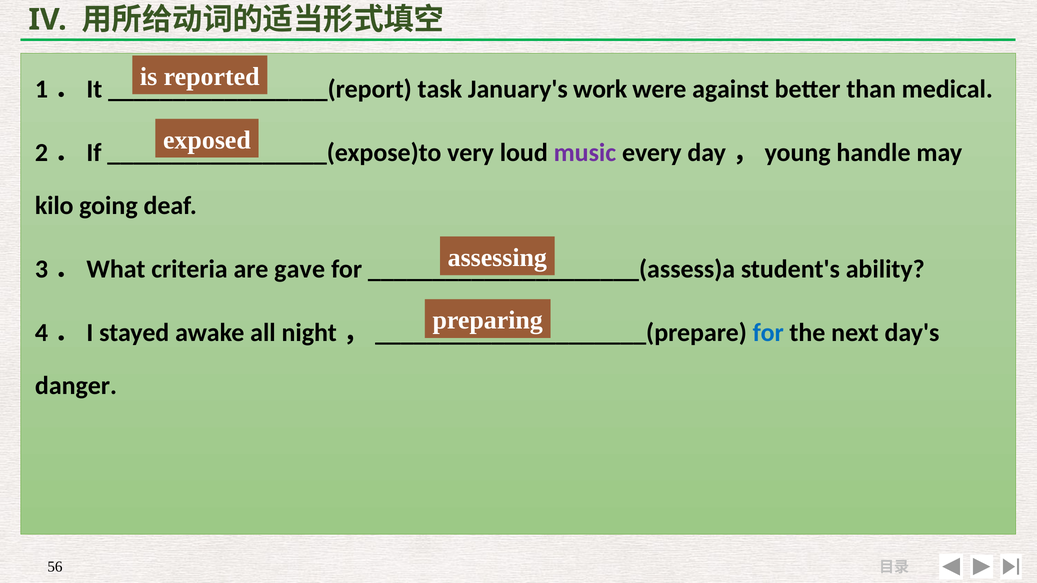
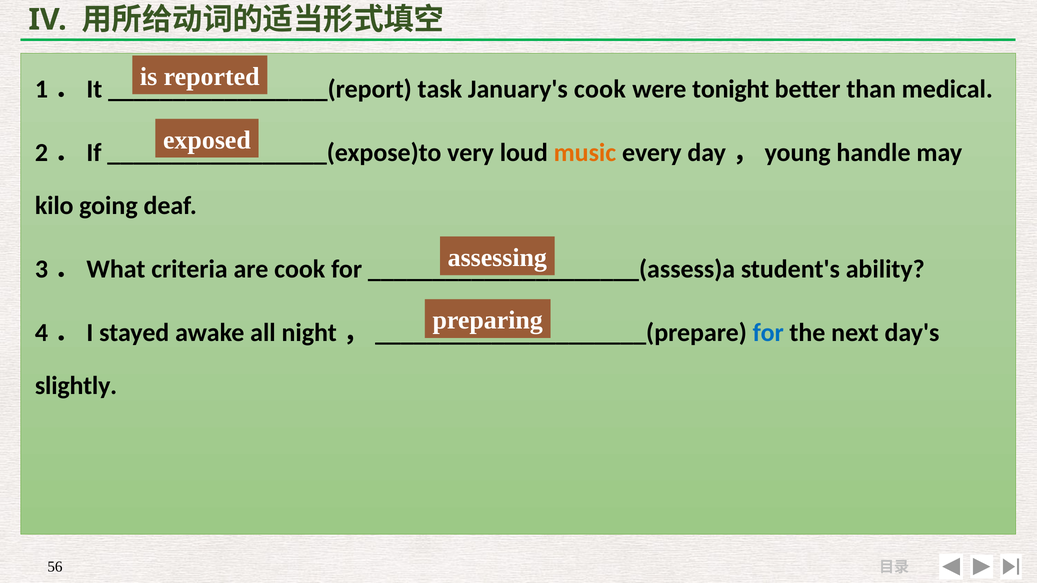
January's work: work -> cook (600, 89)
against: against -> tonight (731, 89)
music colour: purple -> orange (585, 153)
are gave: gave -> cook (300, 269)
danger: danger -> slightly (76, 386)
